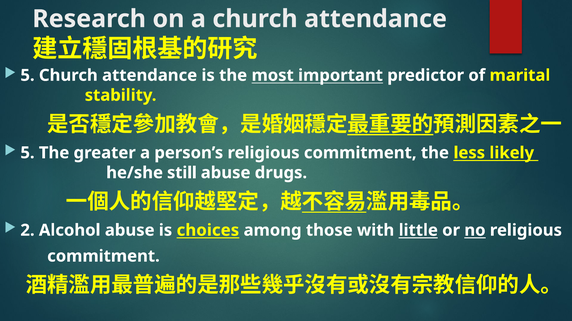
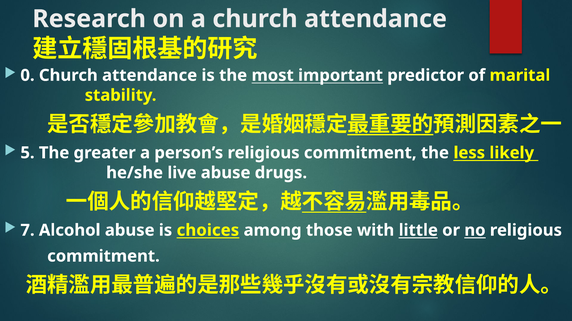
5: 5 -> 0 (27, 76)
still: still -> live (182, 173)
2: 2 -> 7 (27, 231)
